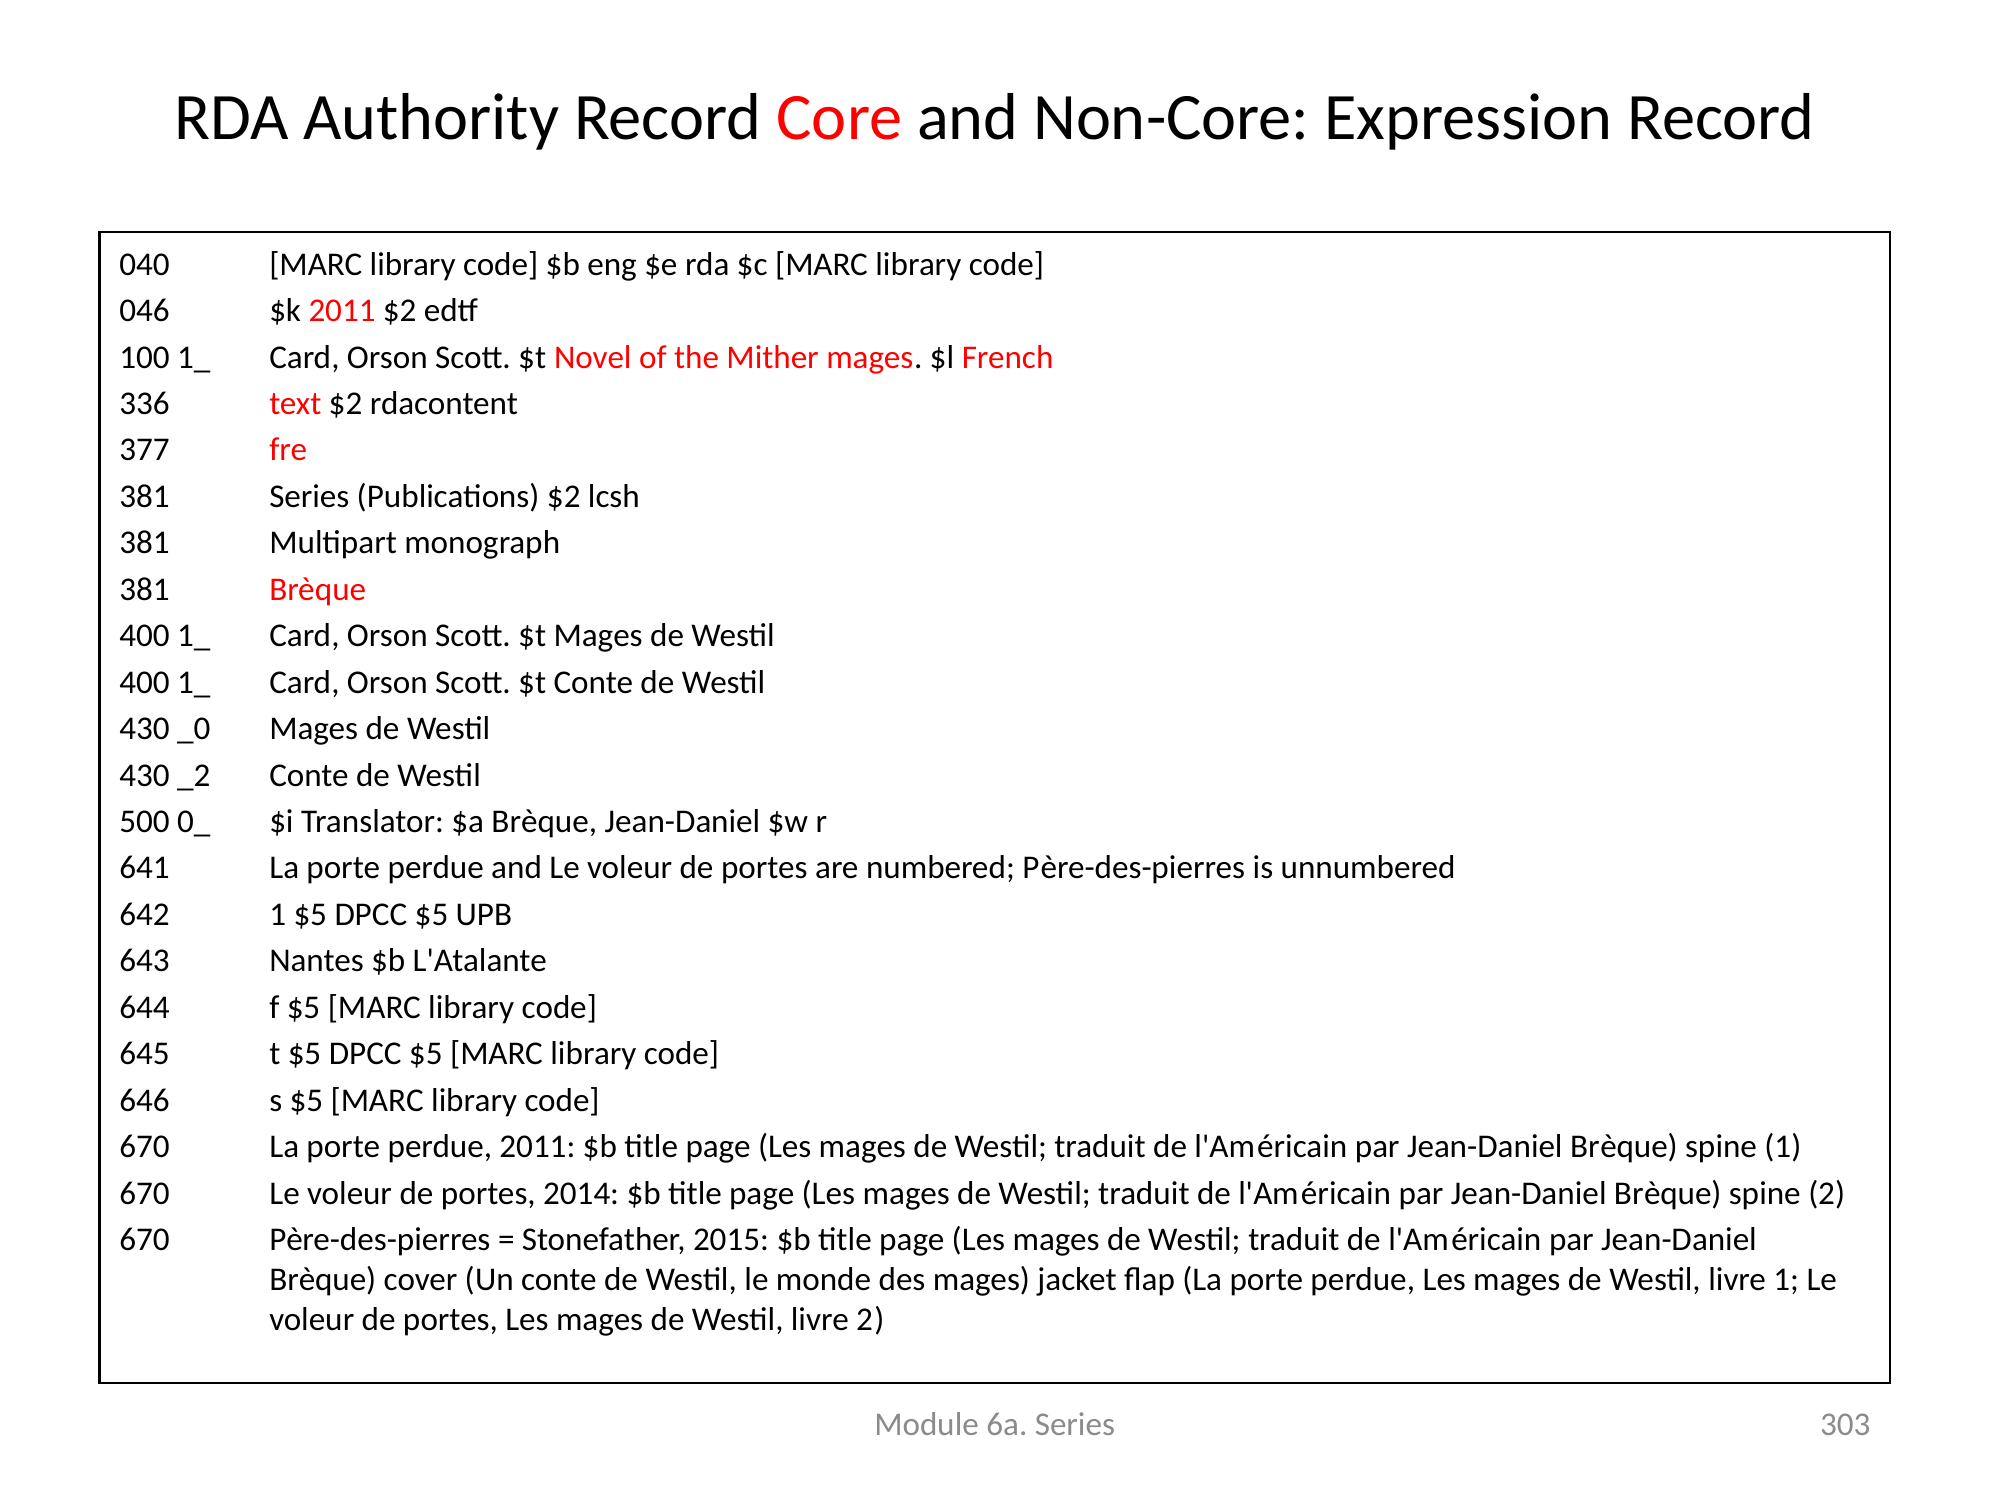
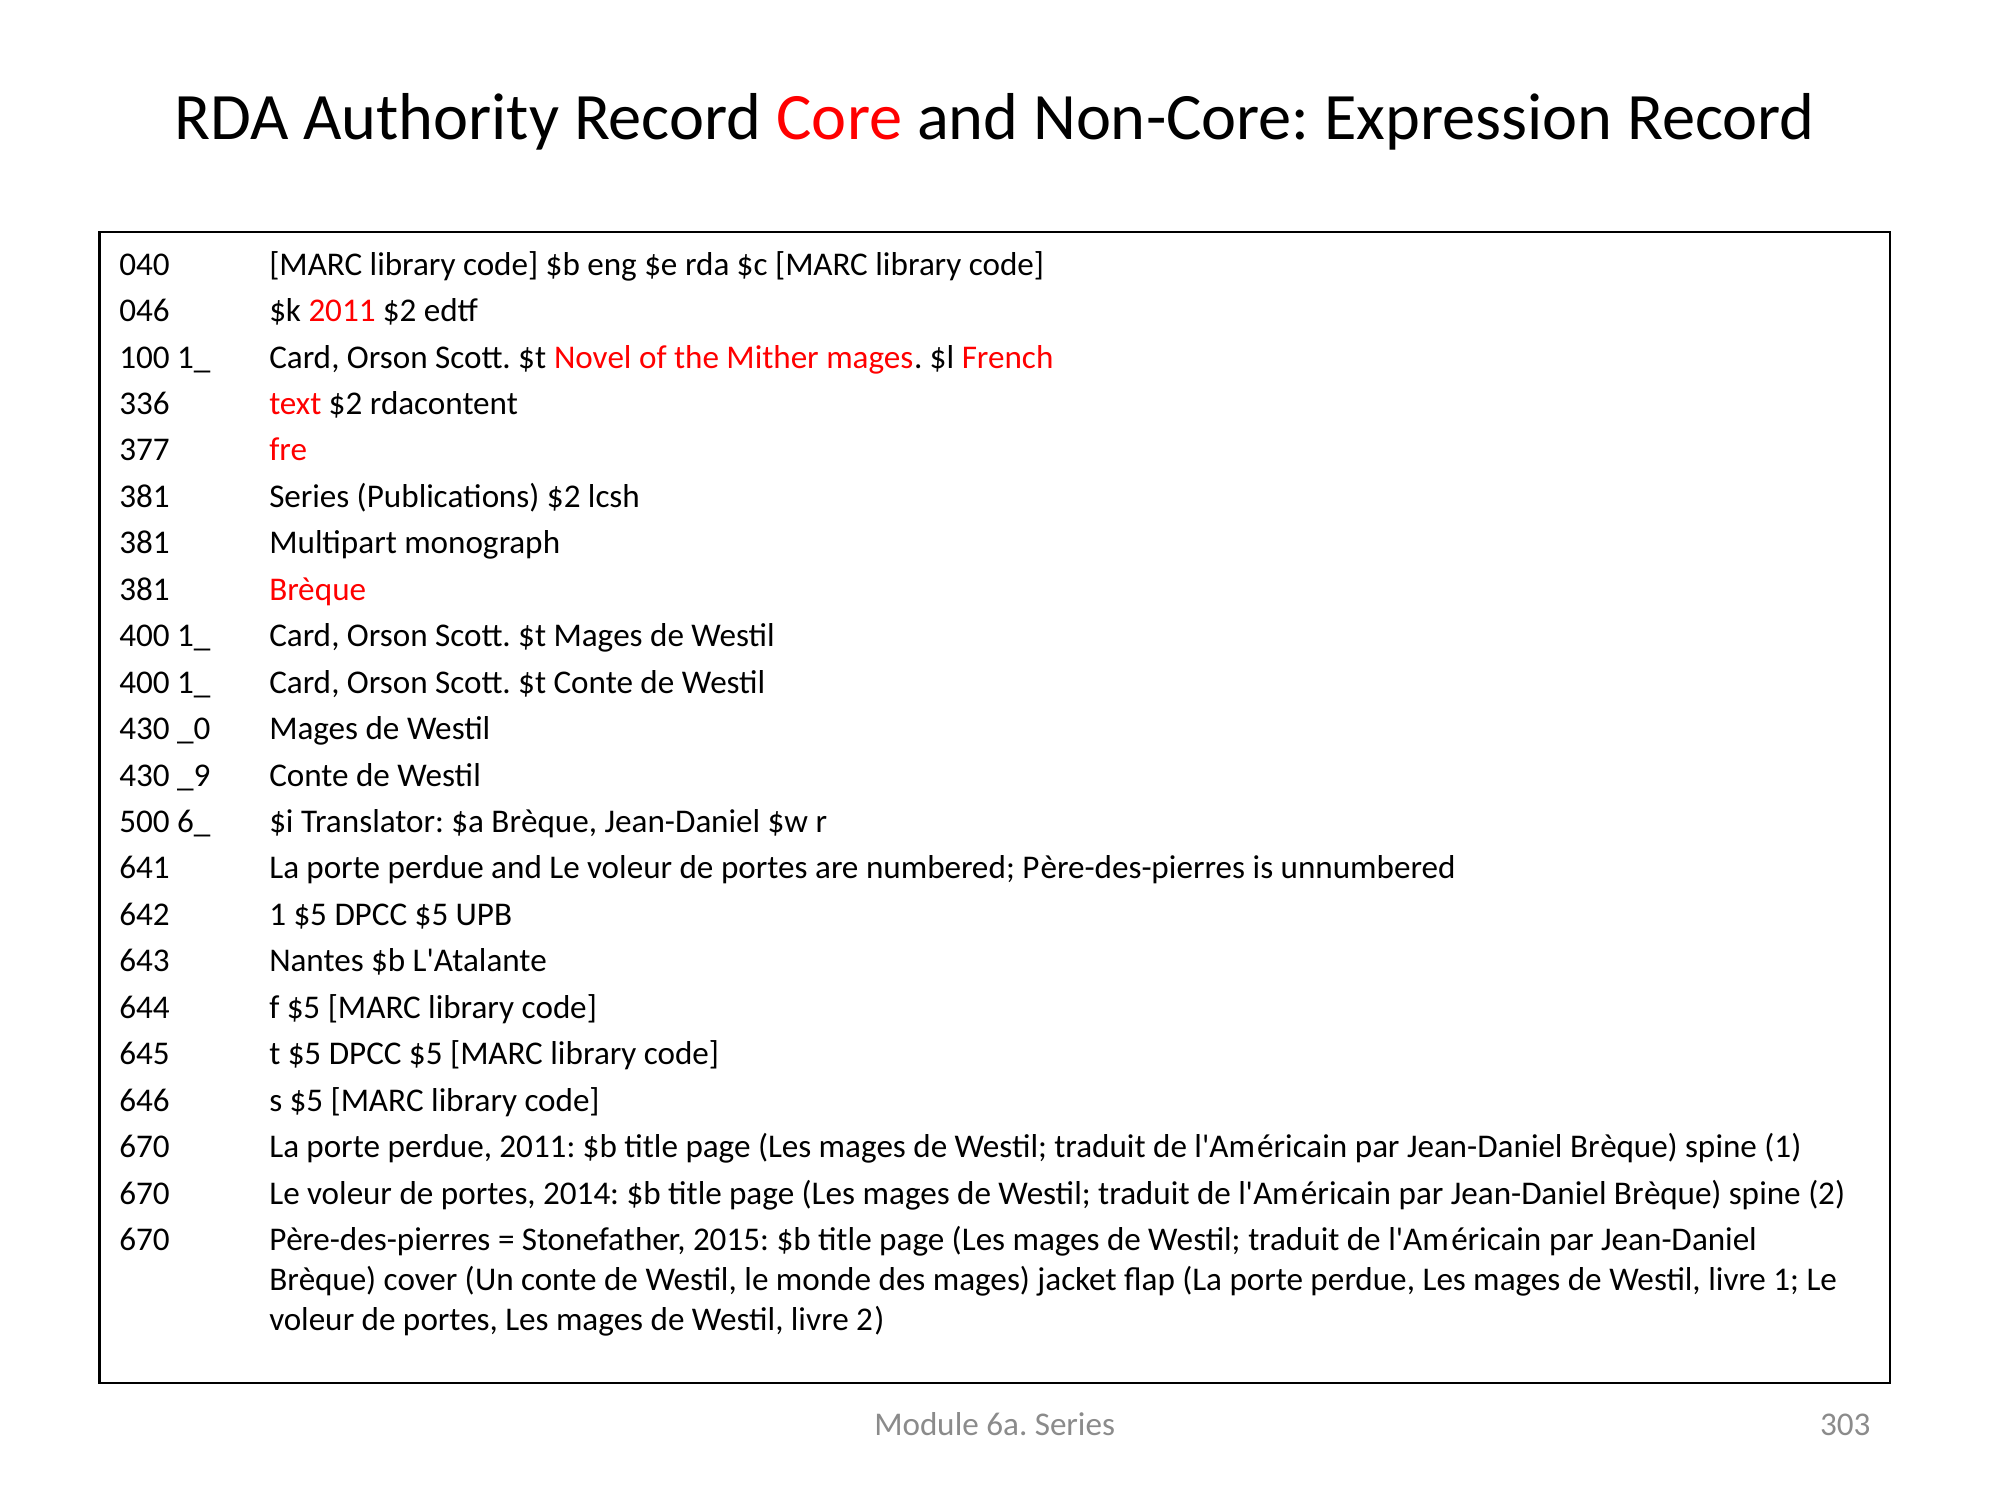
_2: _2 -> _9 (194, 775)
0_: 0_ -> 6_ (194, 822)
